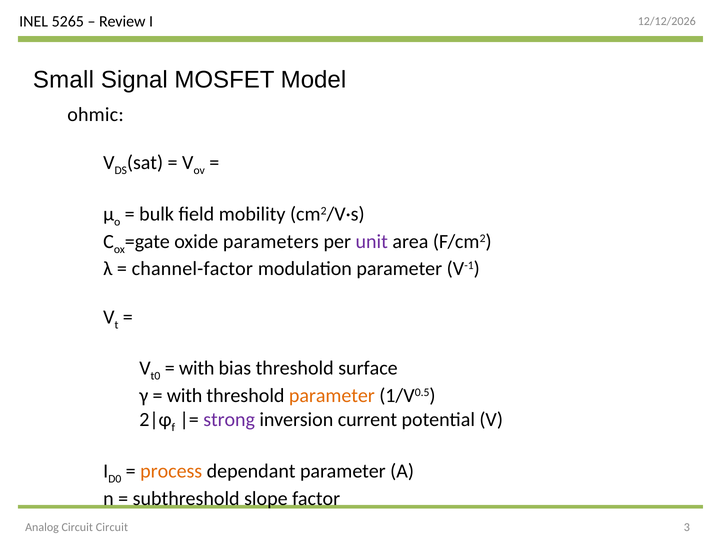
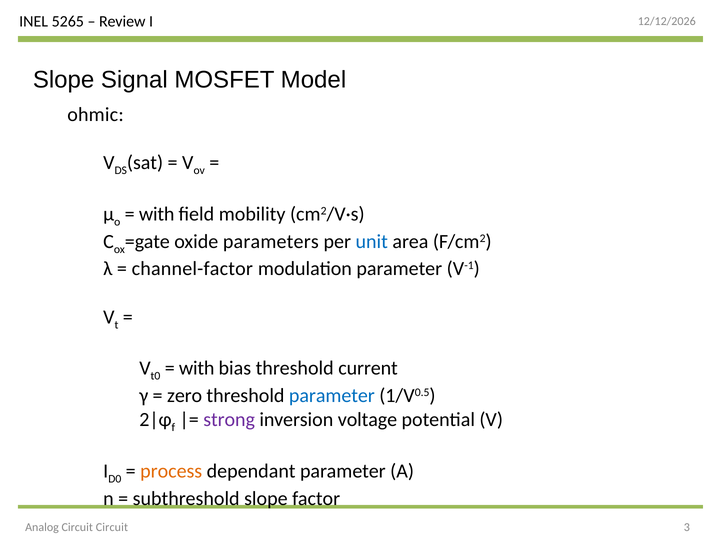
Small: Small -> Slope (64, 80)
bulk: bulk -> with (157, 214)
unit colour: purple -> blue (372, 241)
surface: surface -> current (368, 368)
with: with -> zero (185, 395)
parameter colour: orange -> blue (332, 395)
current: current -> voltage (367, 420)
